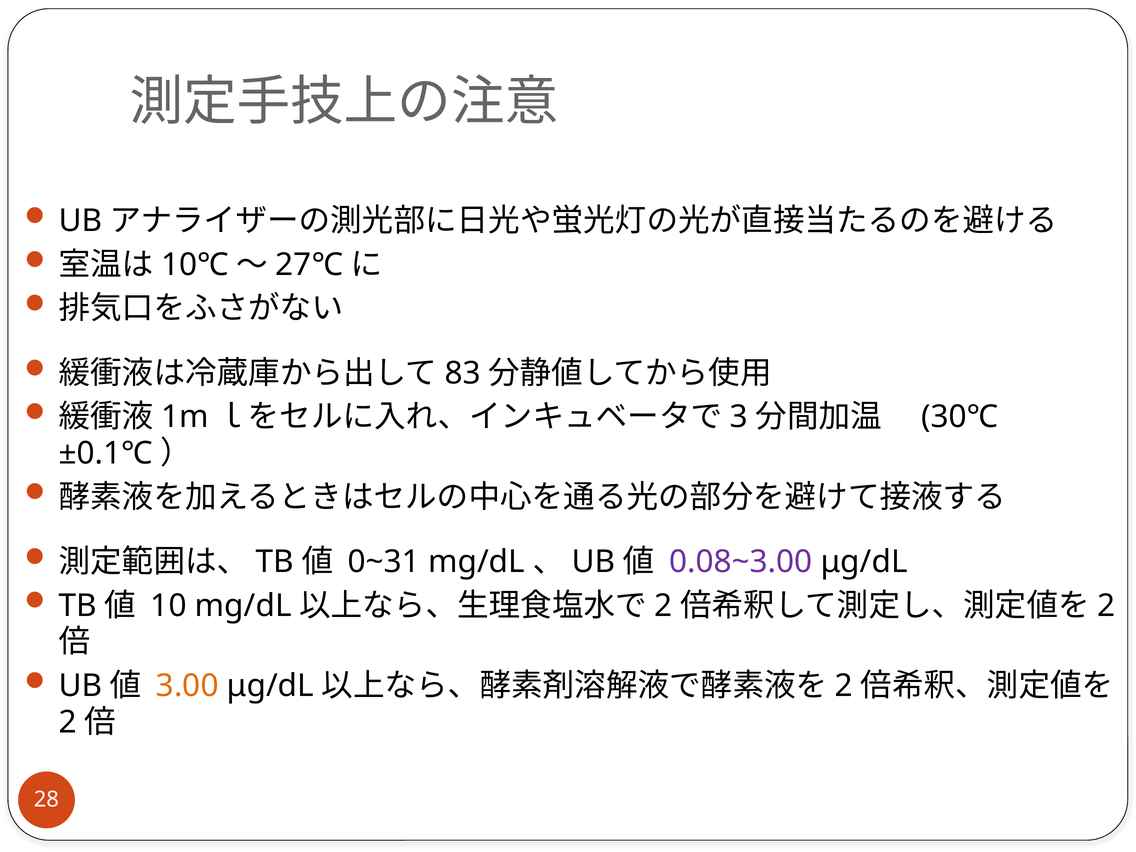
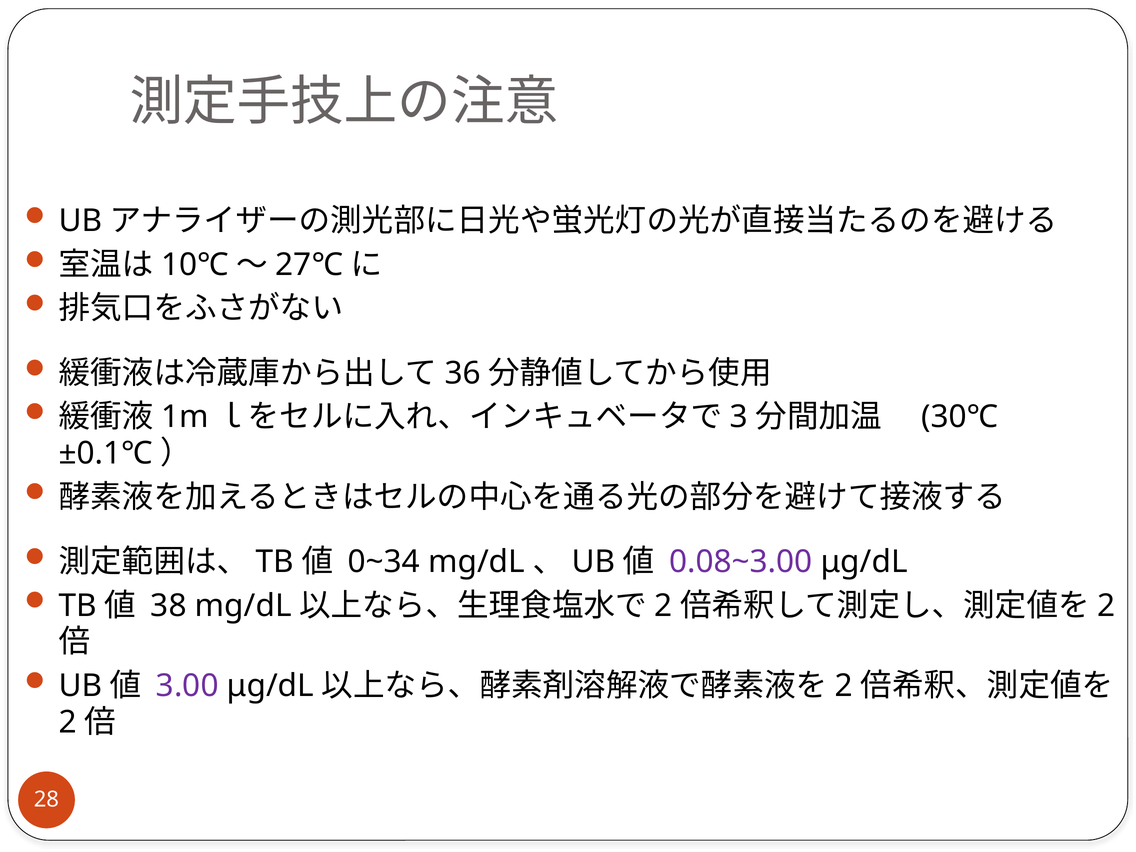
83: 83 -> 36 (463, 373)
0~31: 0~31 -> 0~34 (384, 562)
10: 10 -> 38 (169, 606)
3.00 colour: orange -> purple (187, 686)
